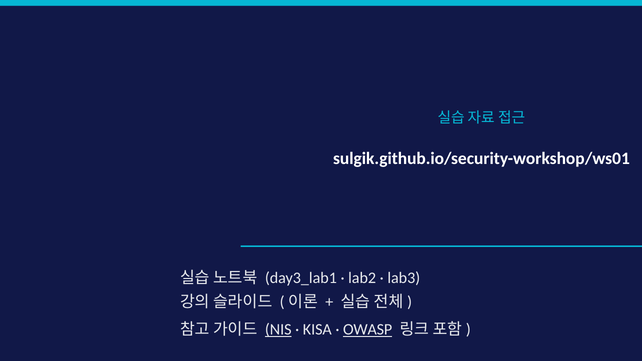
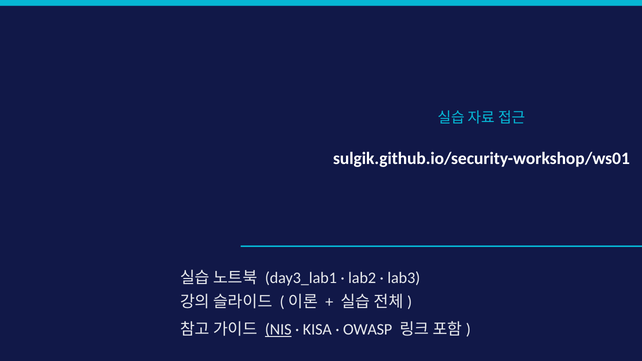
OWASP underline: present -> none (368, 330)
